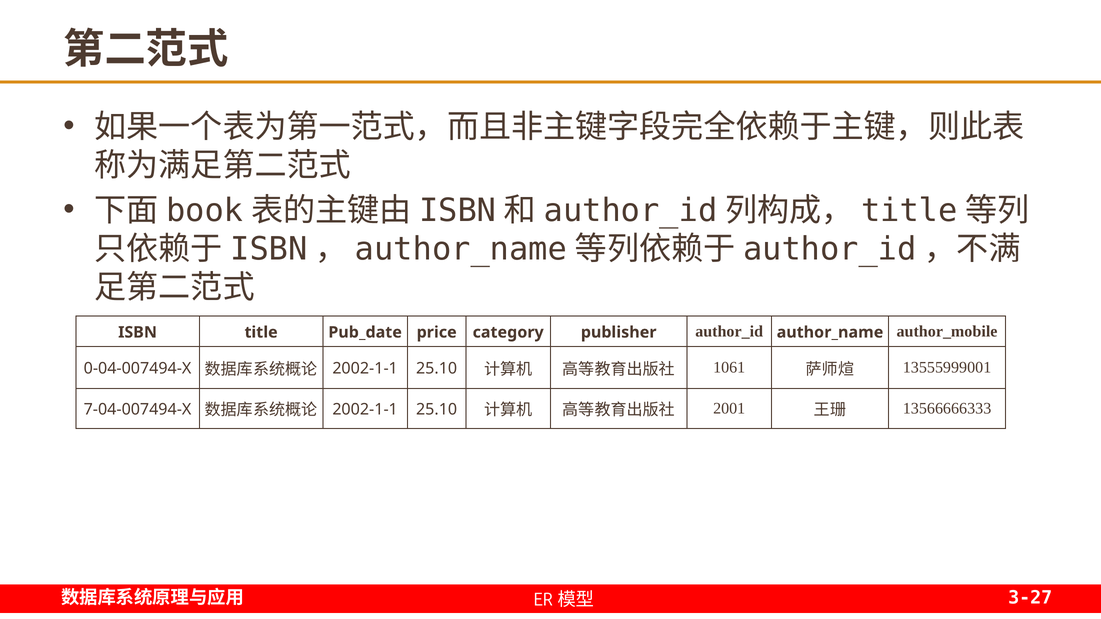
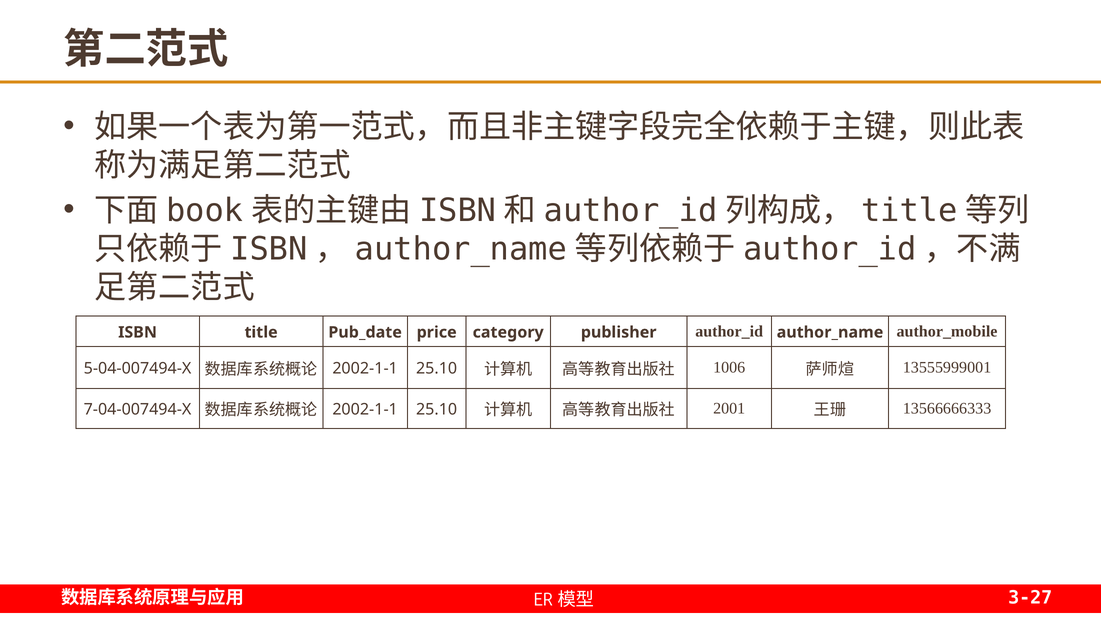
0-04-007494-X: 0-04-007494-X -> 5-04-007494-X (138, 369)
1061: 1061 -> 1006 (729, 368)
